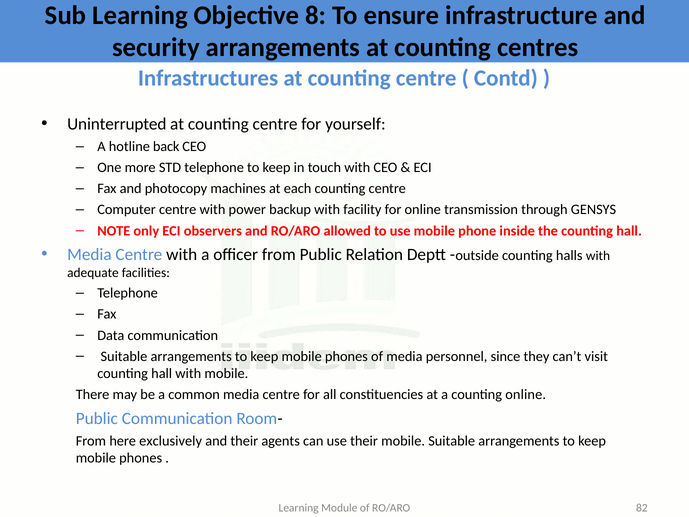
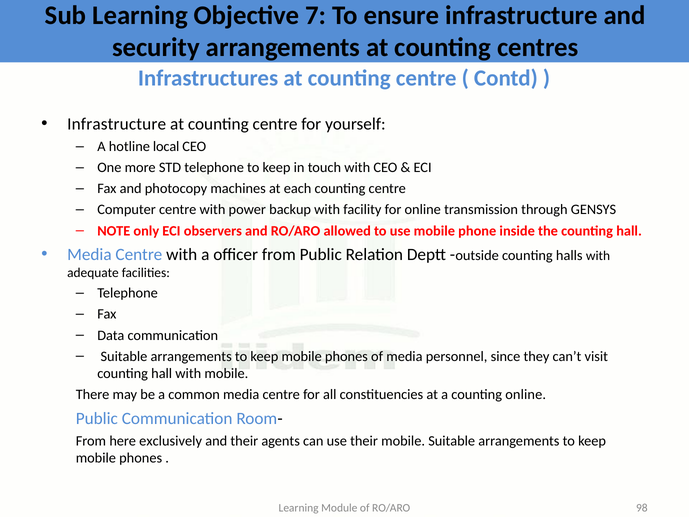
8: 8 -> 7 (316, 15)
Uninterrupted: Uninterrupted -> Infrastructure (117, 124)
back: back -> local (166, 146)
82: 82 -> 98 (642, 508)
